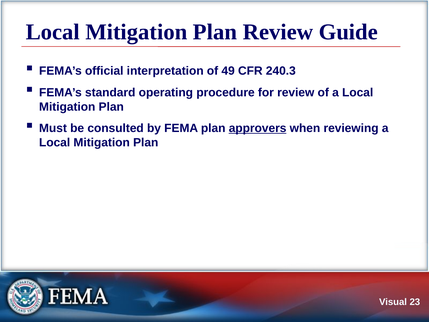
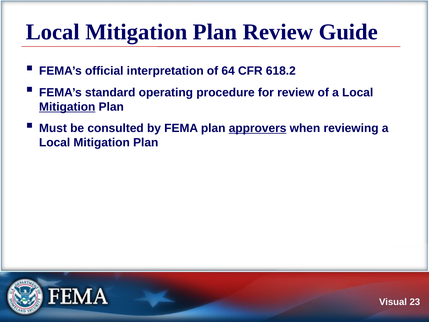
49: 49 -> 64 (228, 71)
240.3: 240.3 -> 618.2 (281, 71)
Mitigation underline: none -> present (67, 107)
